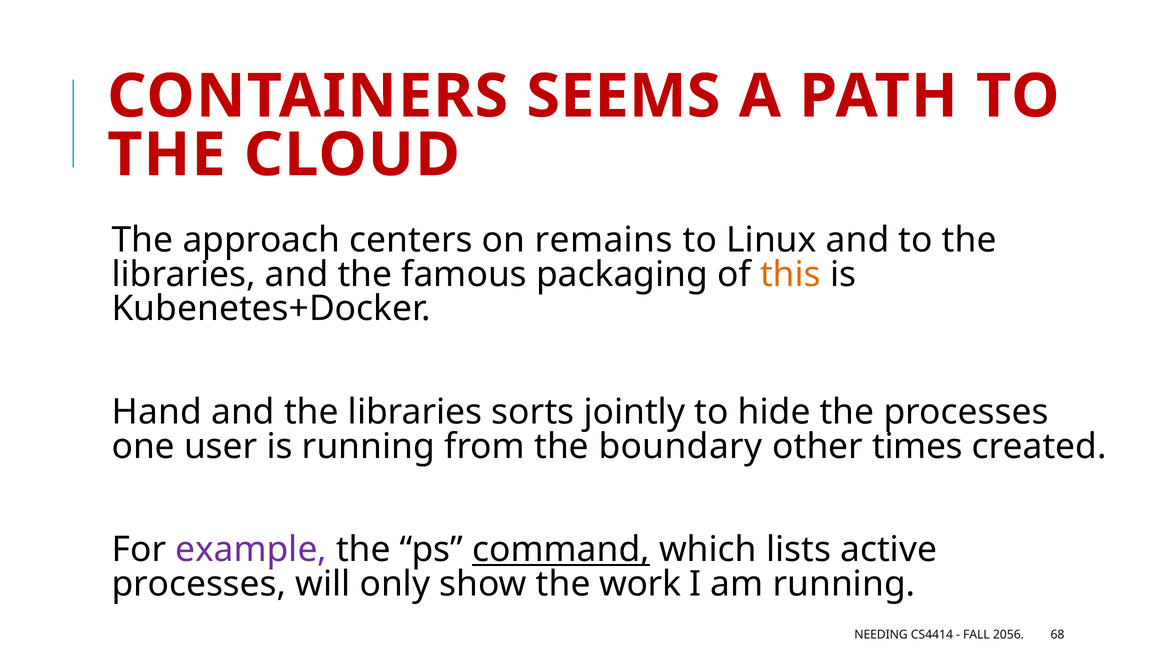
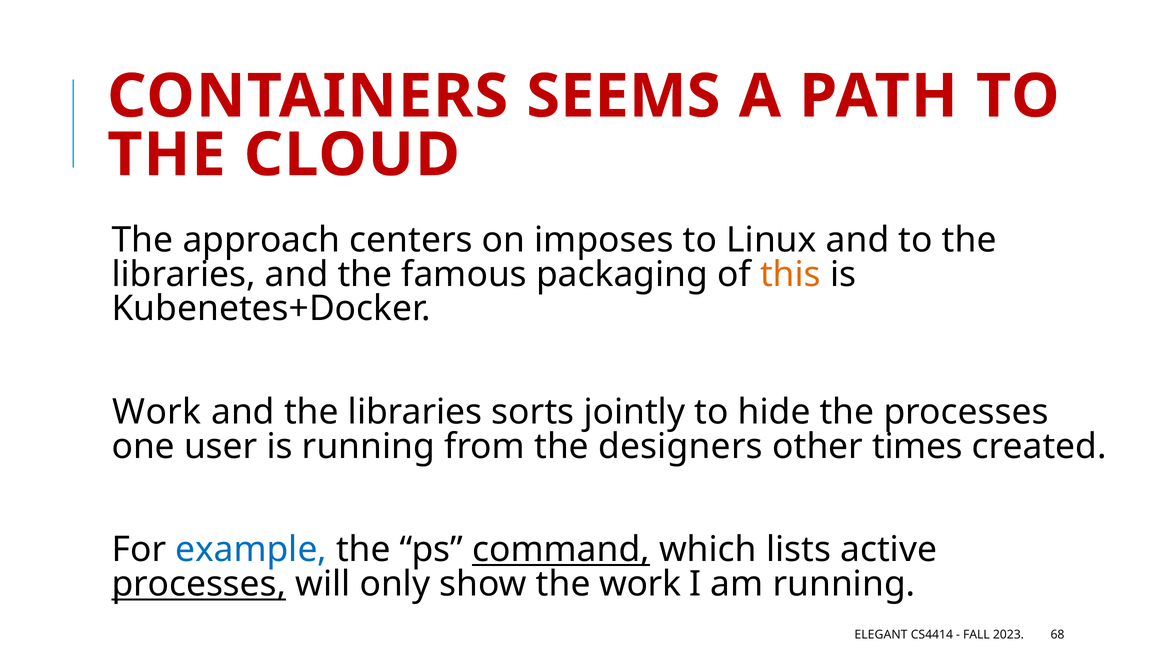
remains: remains -> imposes (604, 240)
Hand: Hand -> Work (157, 412)
boundary: boundary -> designers (680, 447)
example colour: purple -> blue (251, 550)
processes underline: none -> present (199, 584)
NEEDING: NEEDING -> ELEGANT (881, 635)
2056: 2056 -> 2023 (1008, 635)
